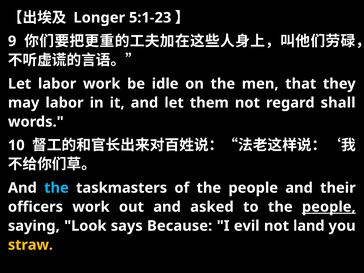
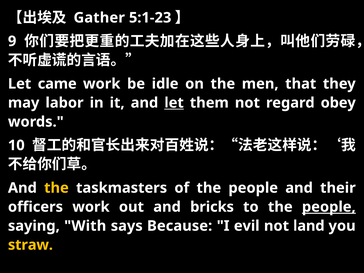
Longer: Longer -> Gather (99, 18)
Let labor: labor -> came (57, 84)
let underline: none -> present (174, 103)
shall: shall -> obey (338, 103)
the colour: light blue -> yellow (56, 188)
asked: asked -> bricks (212, 207)
Look: Look -> With (85, 226)
